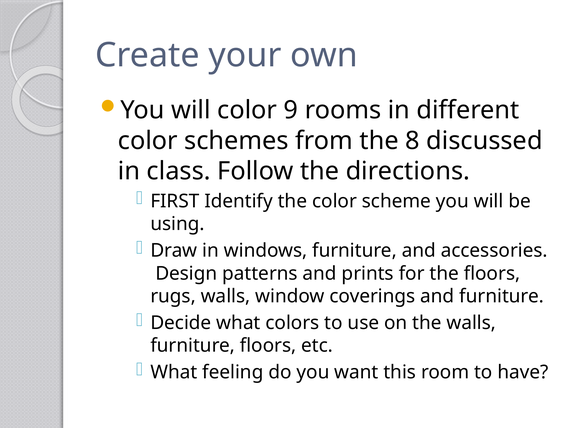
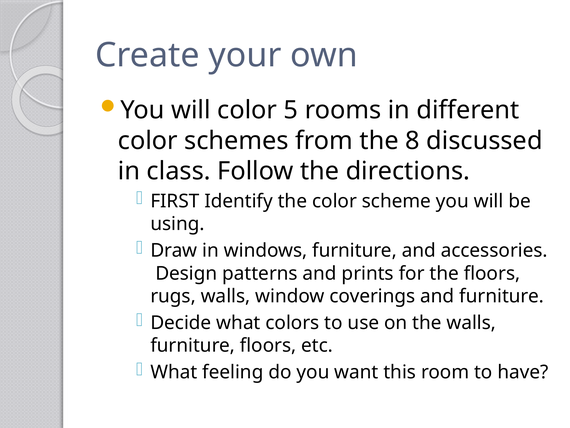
9: 9 -> 5 (291, 110)
